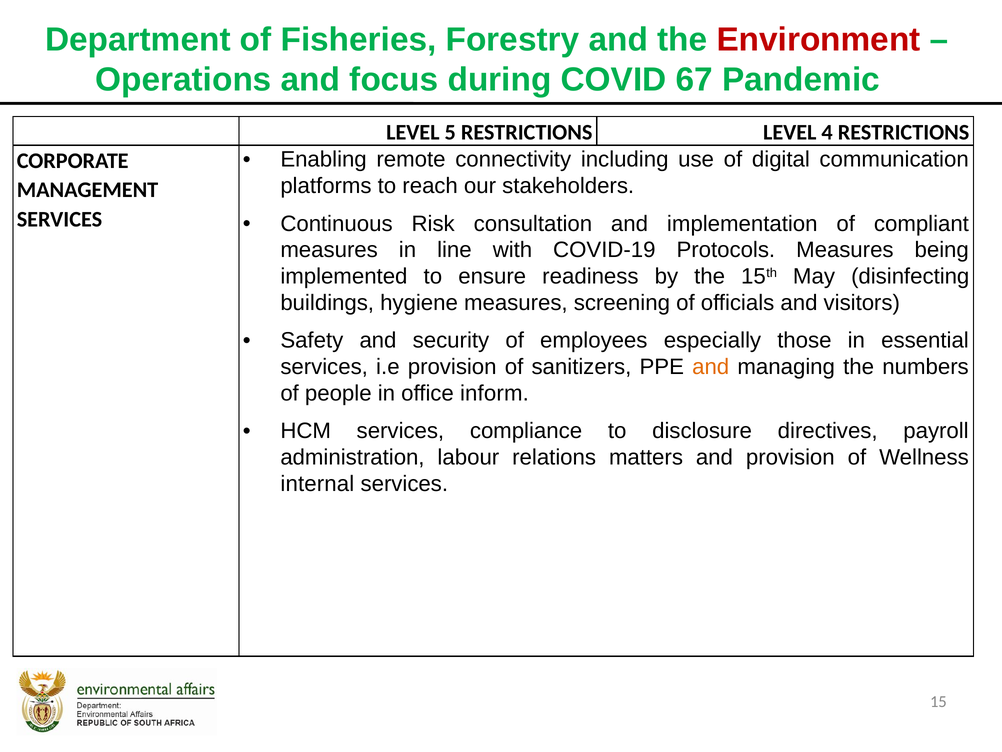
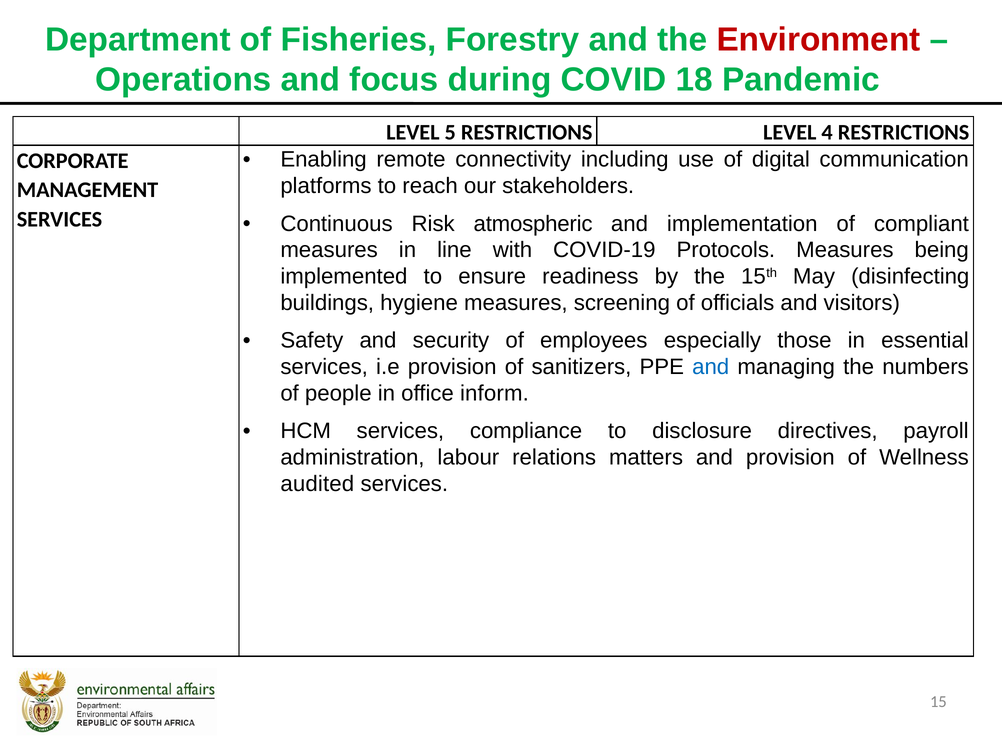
67: 67 -> 18 (694, 80)
consultation: consultation -> atmospheric (533, 224)
and colour: orange -> blue (711, 367)
internal: internal -> audited (317, 484)
